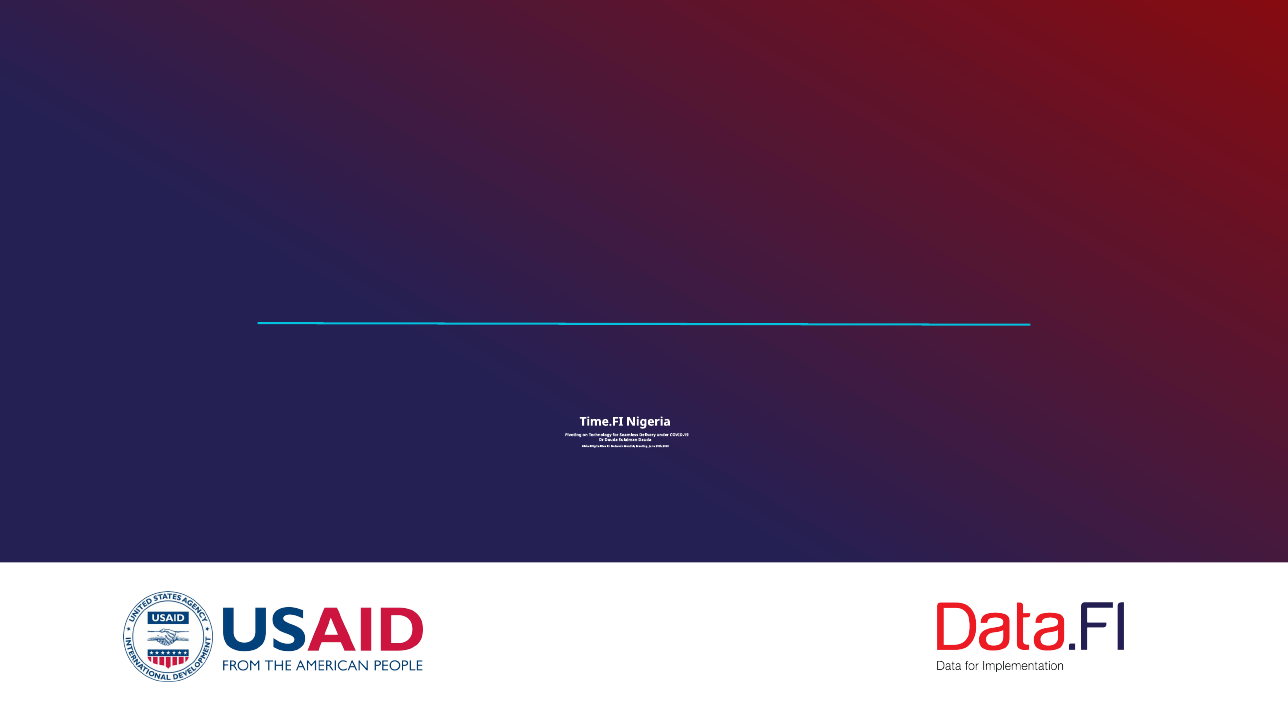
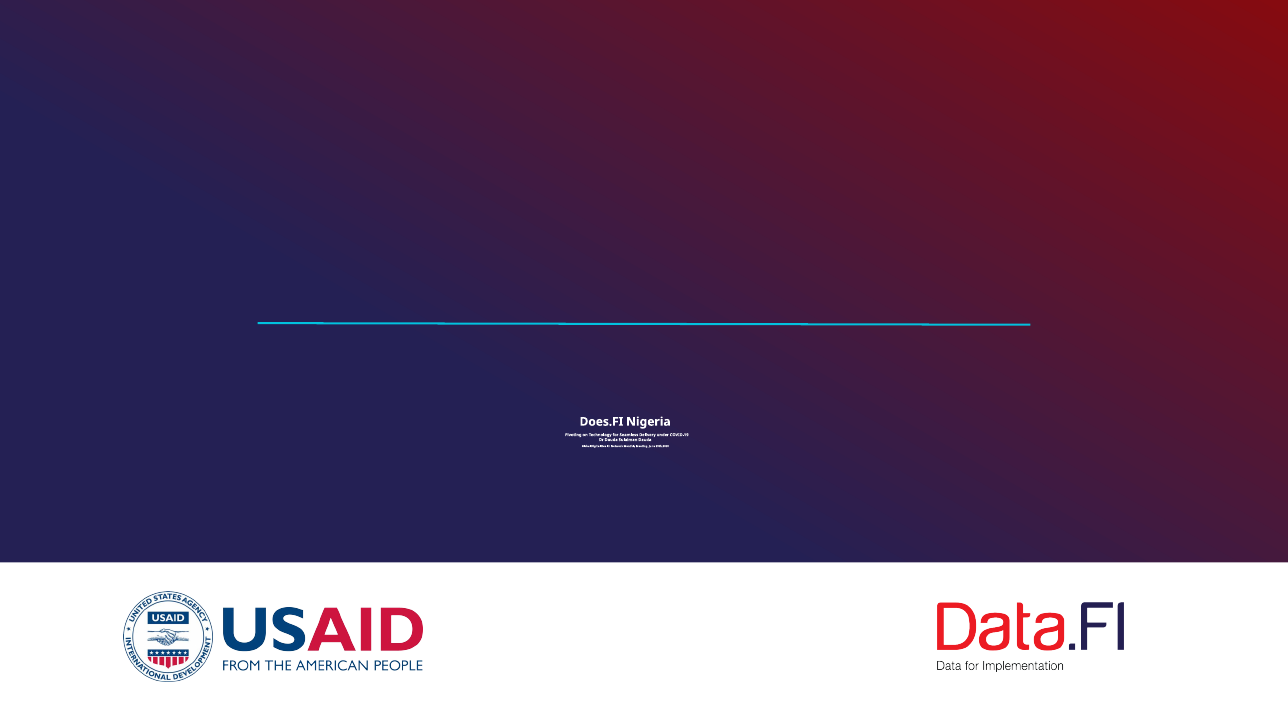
Time.FI: Time.FI -> Does.FI (601, 422)
